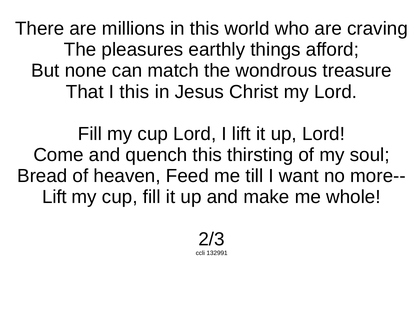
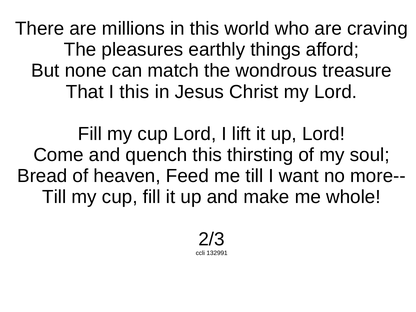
Lift: Lift -> Till (54, 197)
